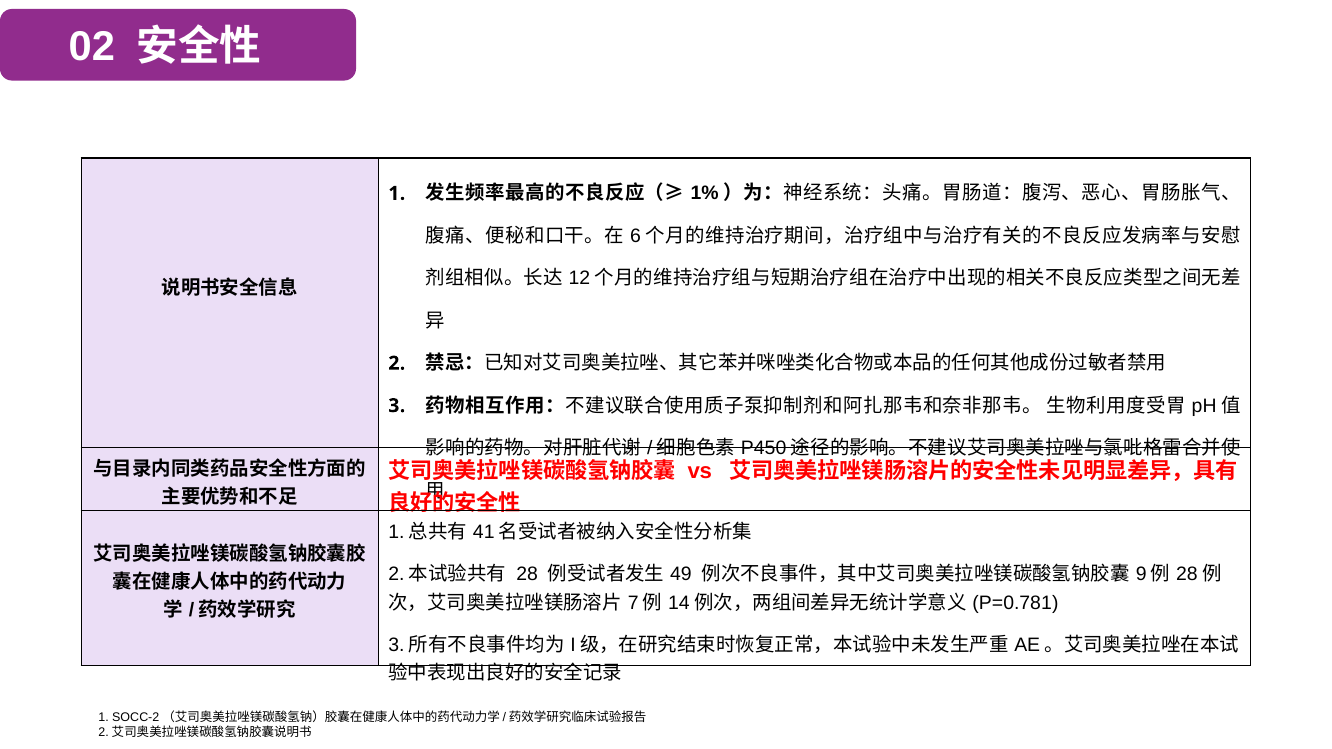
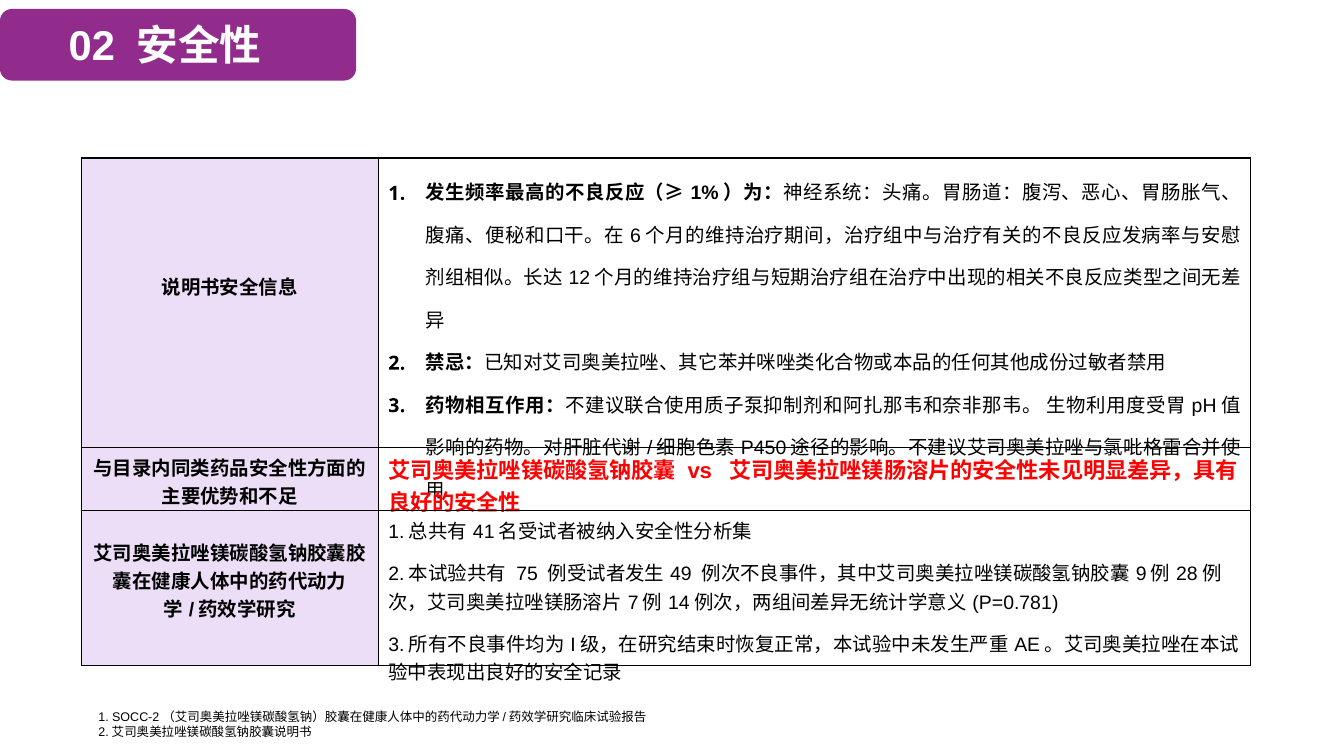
28: 28 -> 75 (527, 574)
